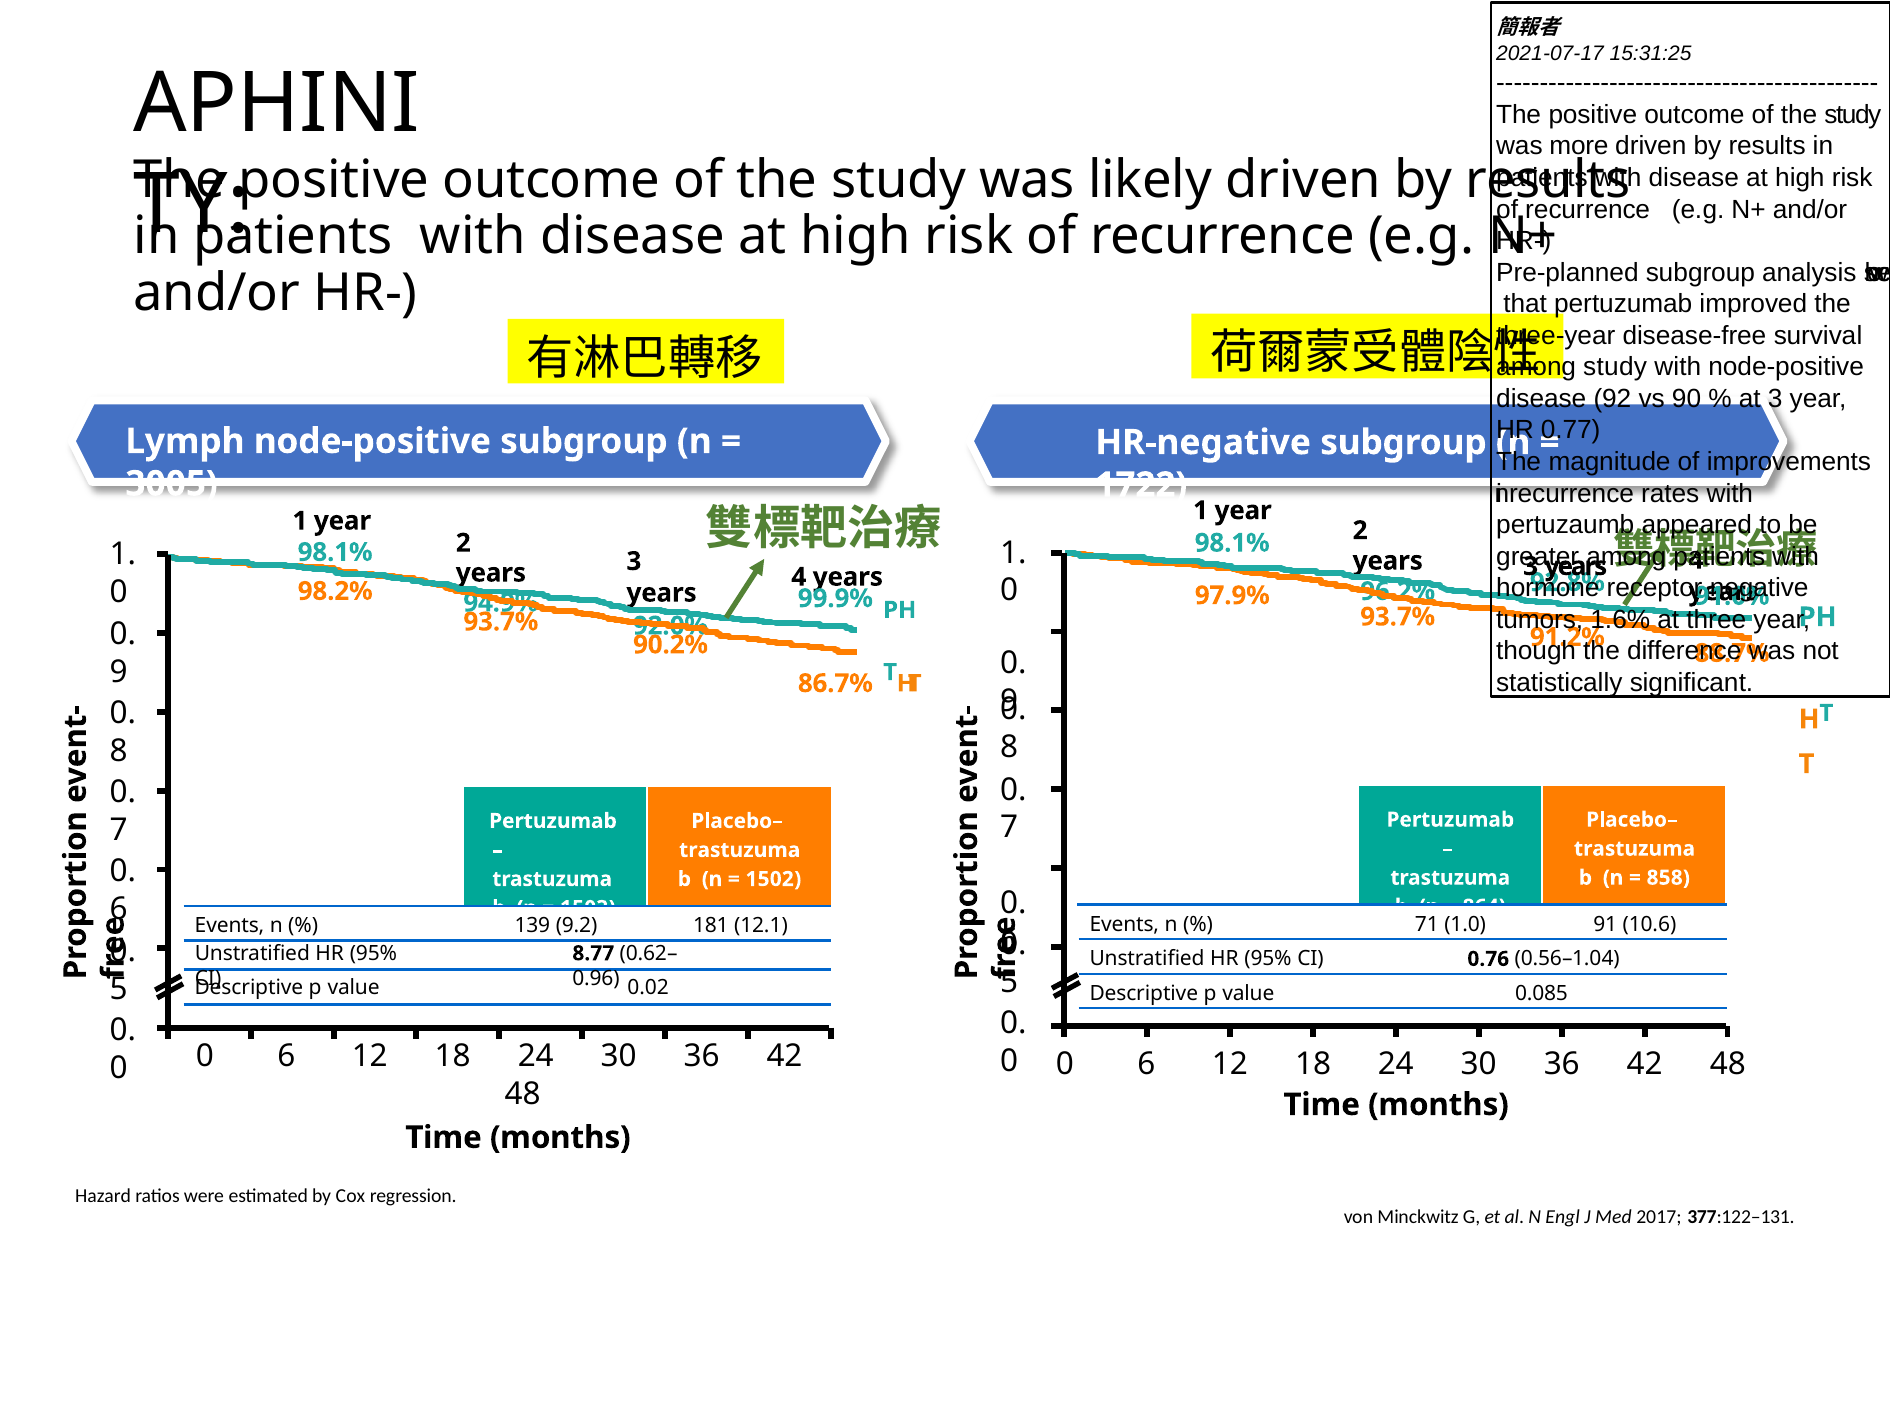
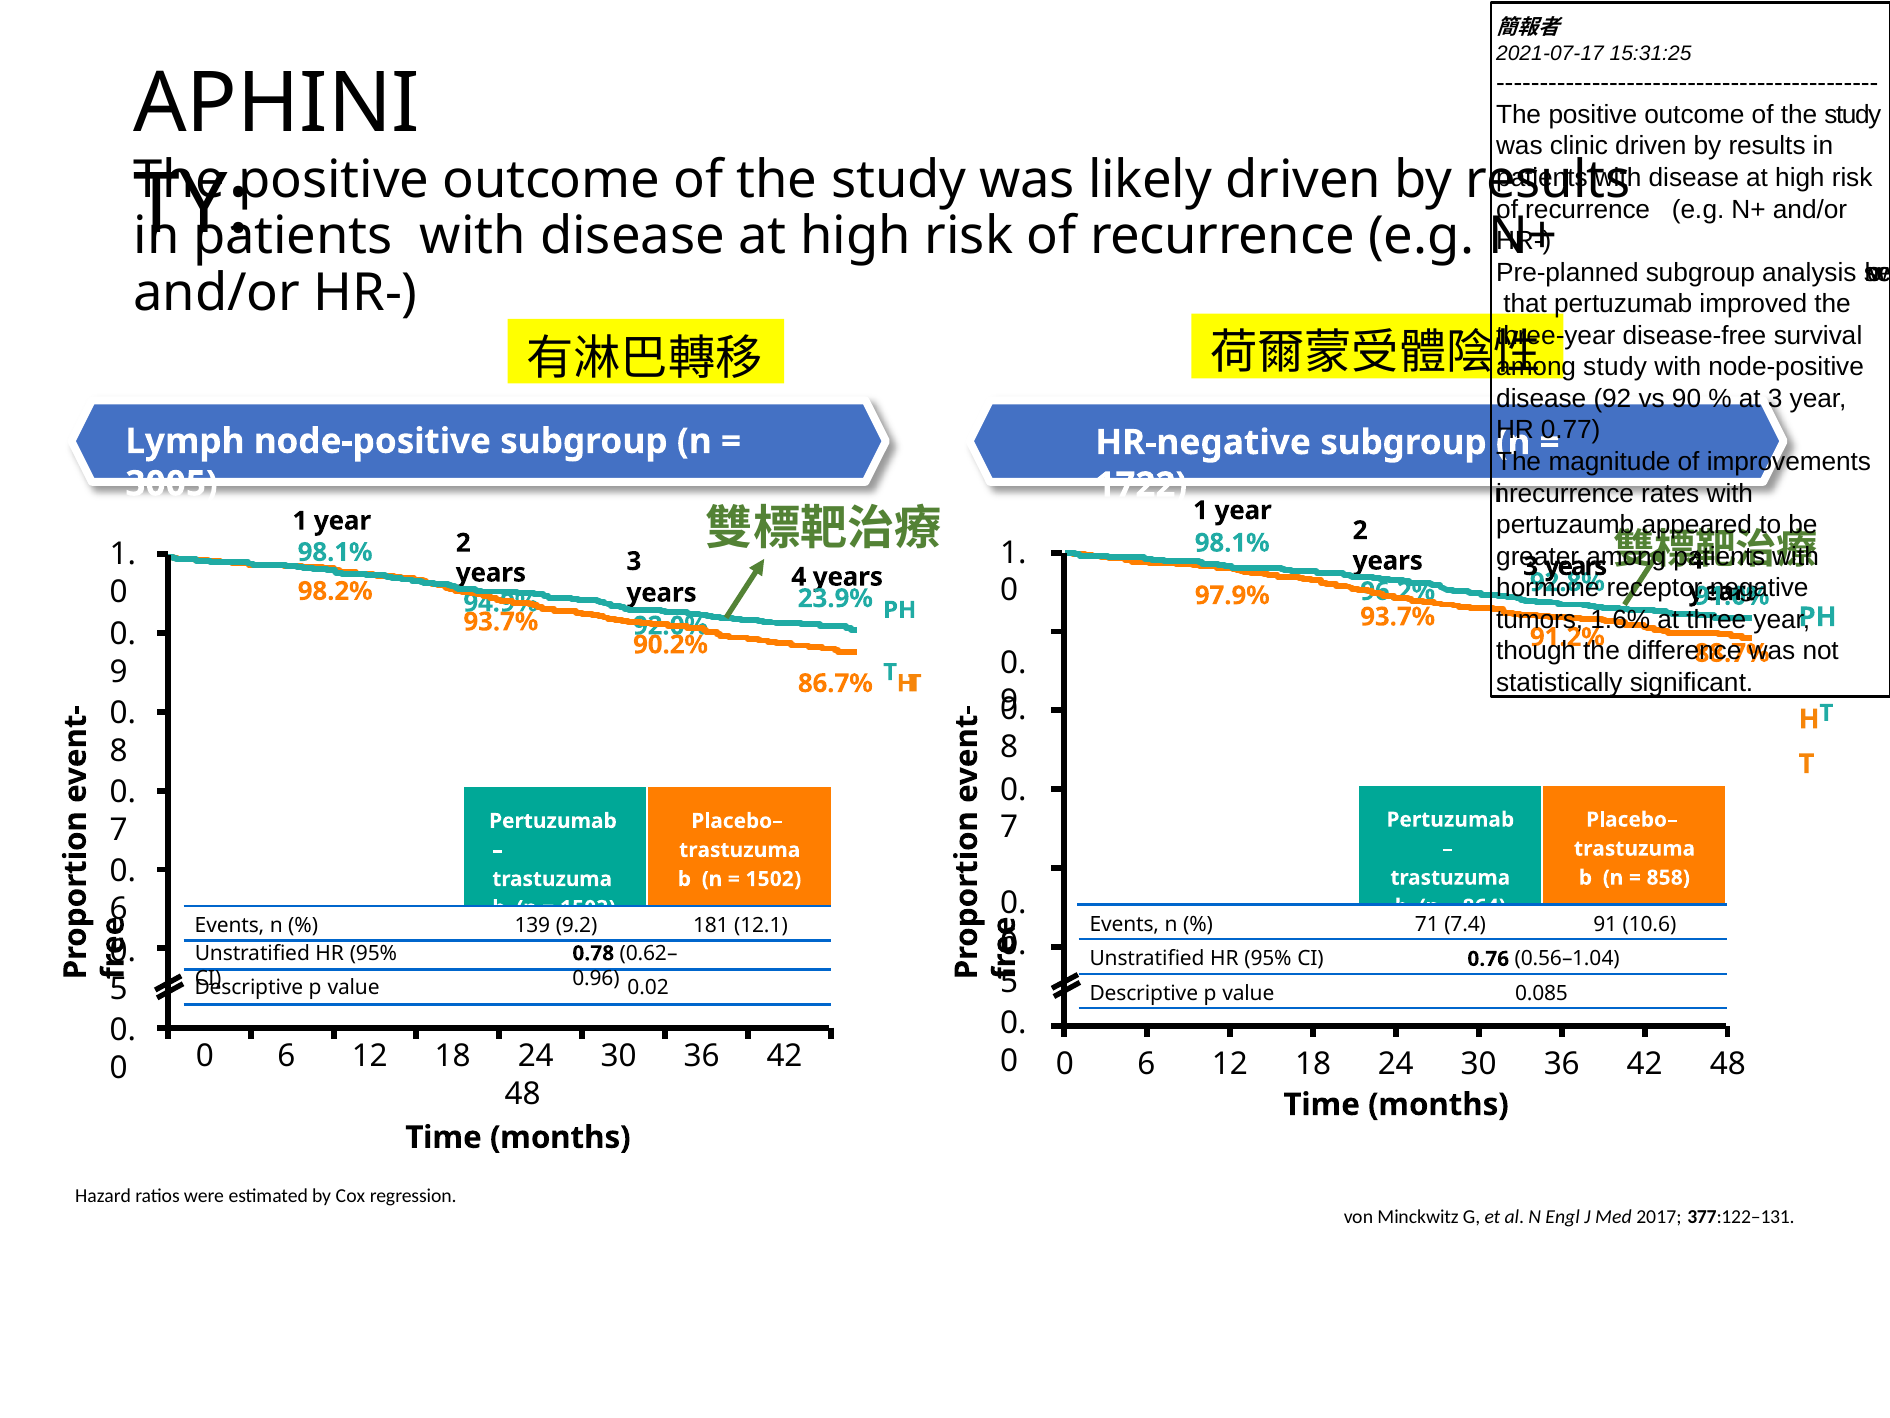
more: more -> clinic (1579, 146)
99.9%: 99.9% -> 23.9% (835, 598)
1.0: 1.0 -> 7.4 (1465, 924)
8.77: 8.77 -> 0.78 (593, 953)
